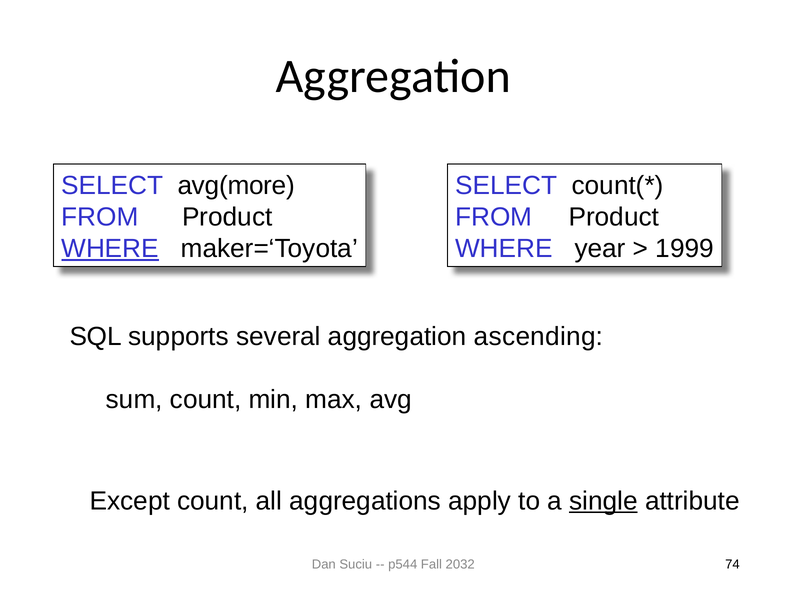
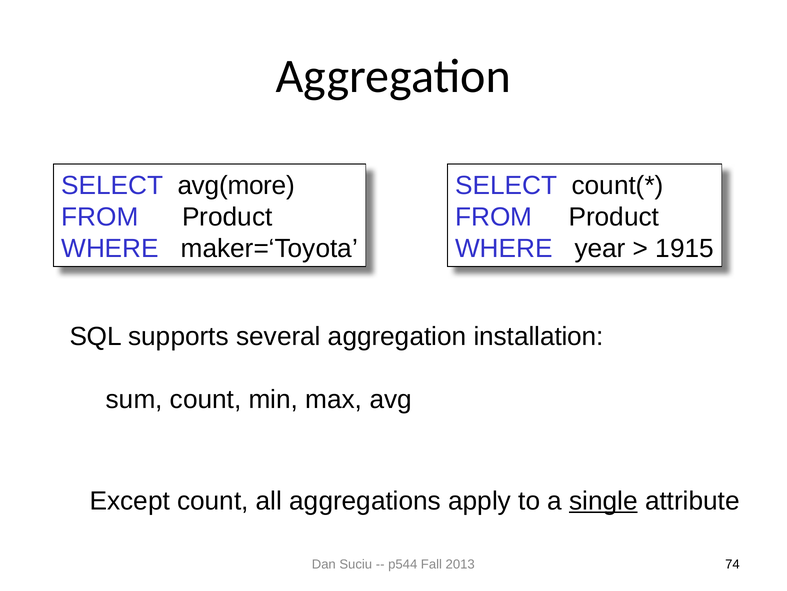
WHERE underline: present -> none (110, 248)
1999: 1999 -> 1915 (685, 248)
ascending: ascending -> installation (539, 336)
2032: 2032 -> 2013 (460, 564)
